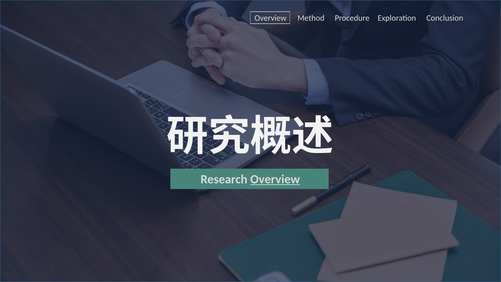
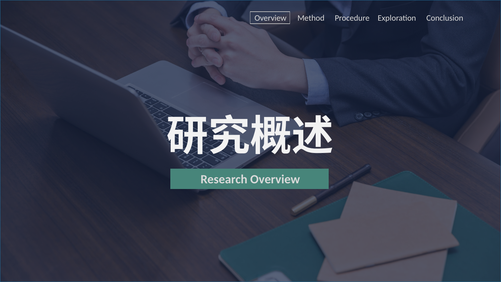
Overview underline: present -> none (275, 179)
